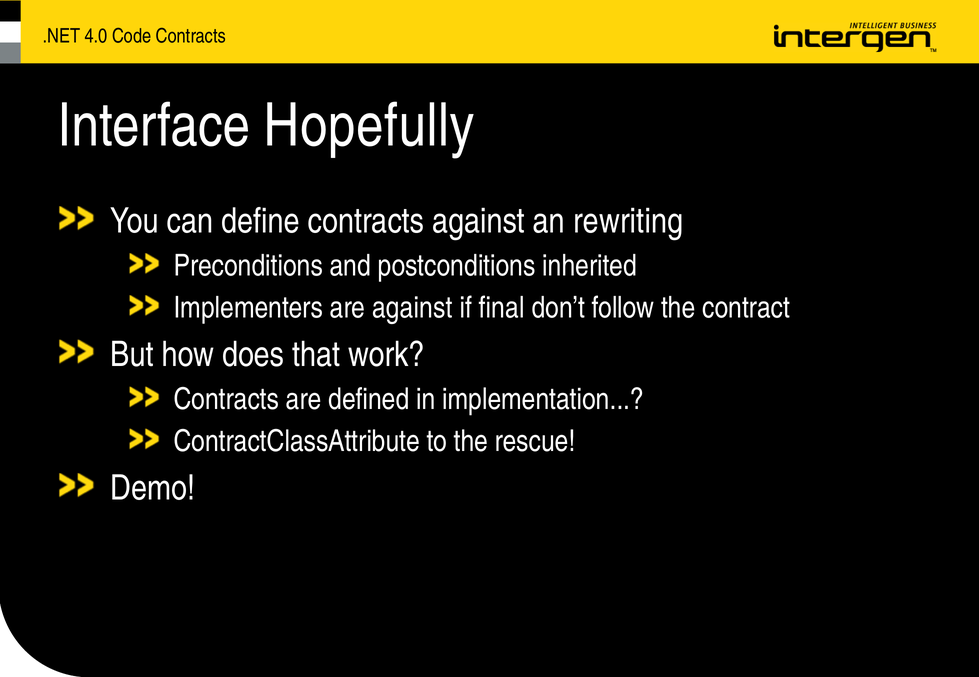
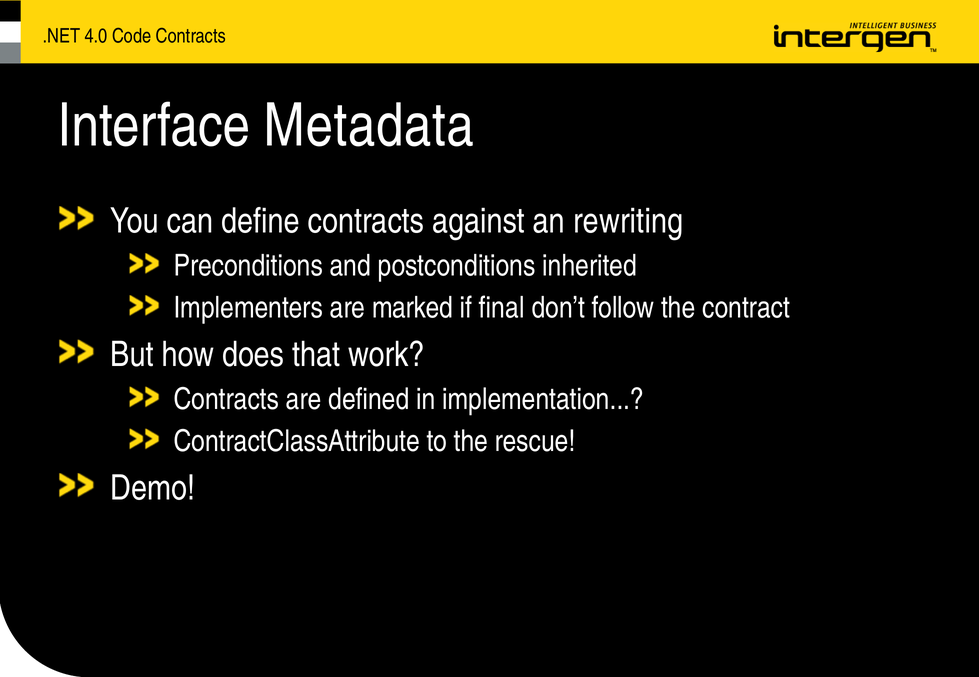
Hopefully: Hopefully -> Metadata (369, 126)
are against: against -> marked (413, 308)
